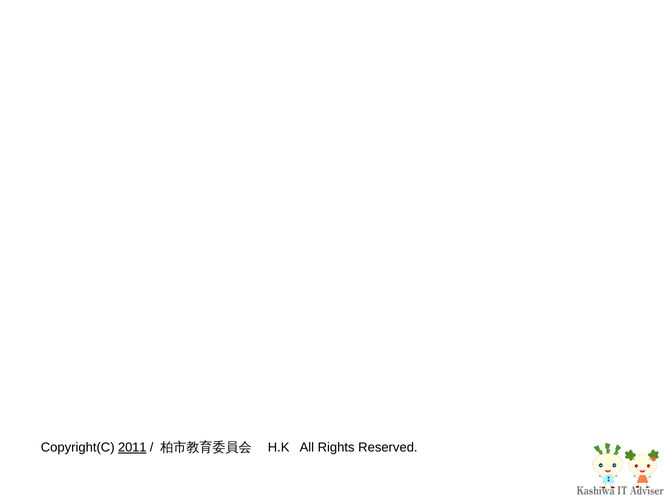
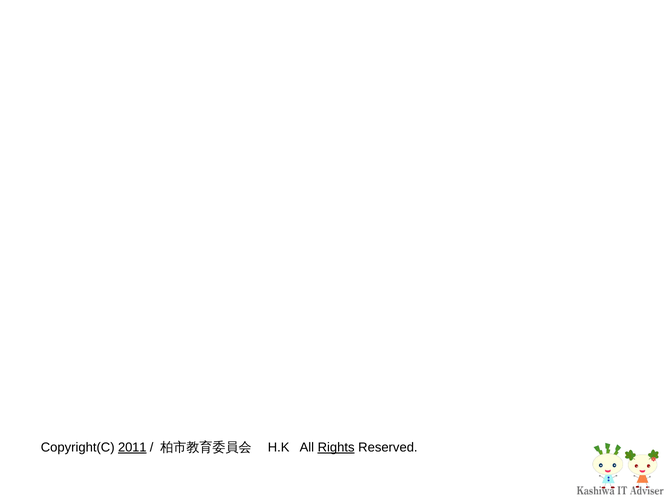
Rights underline: none -> present (336, 447)
